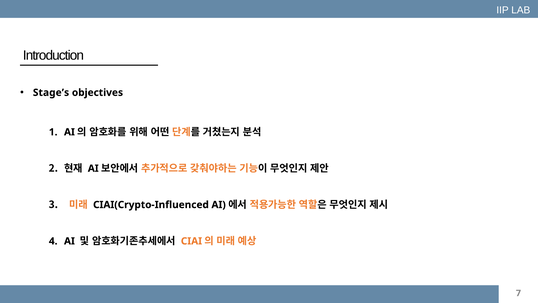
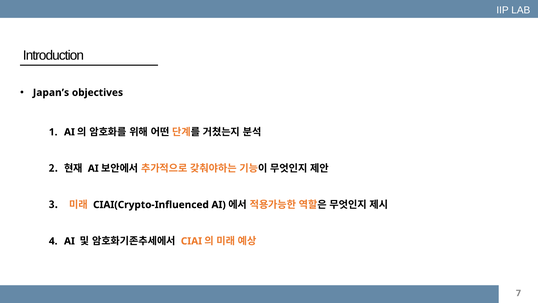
Stage’s: Stage’s -> Japan’s (51, 92)
